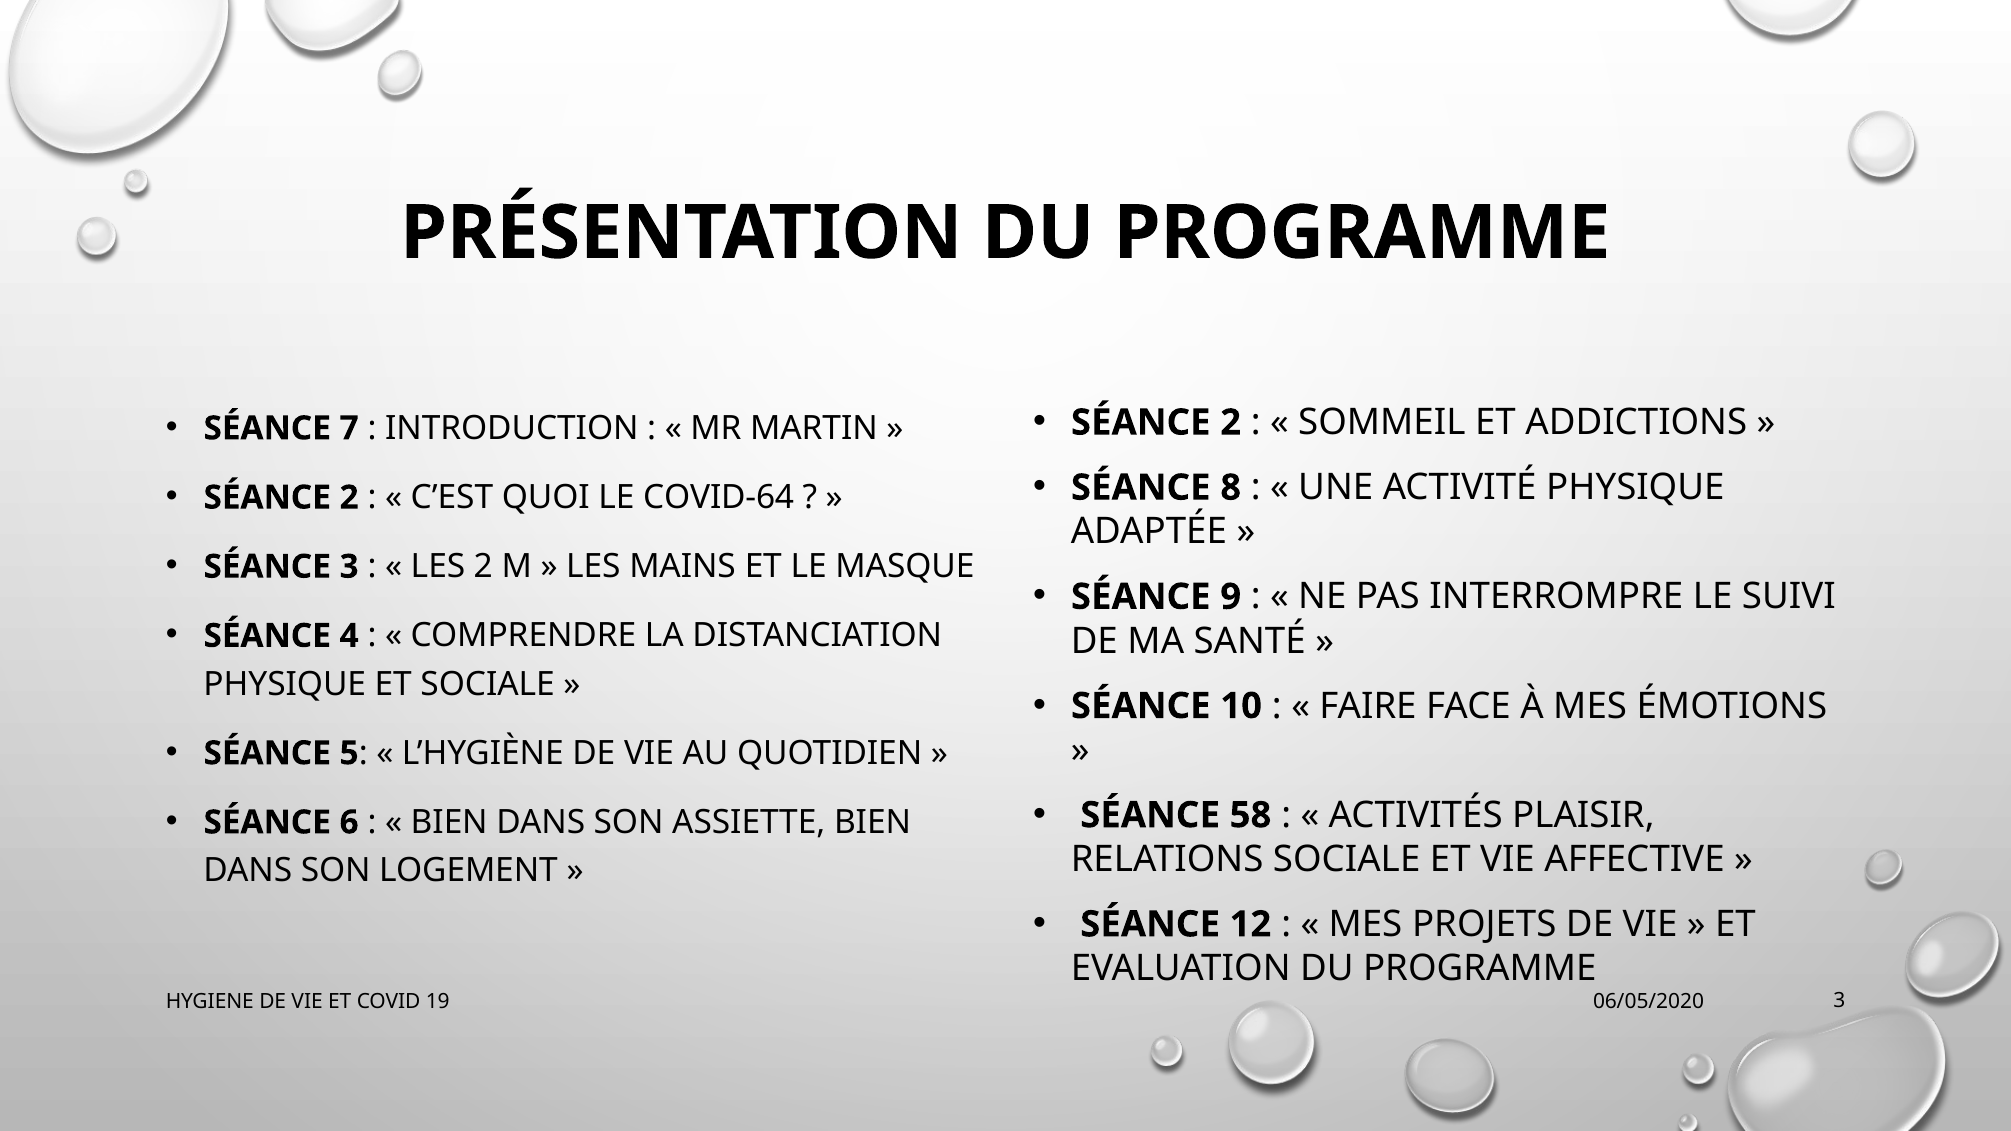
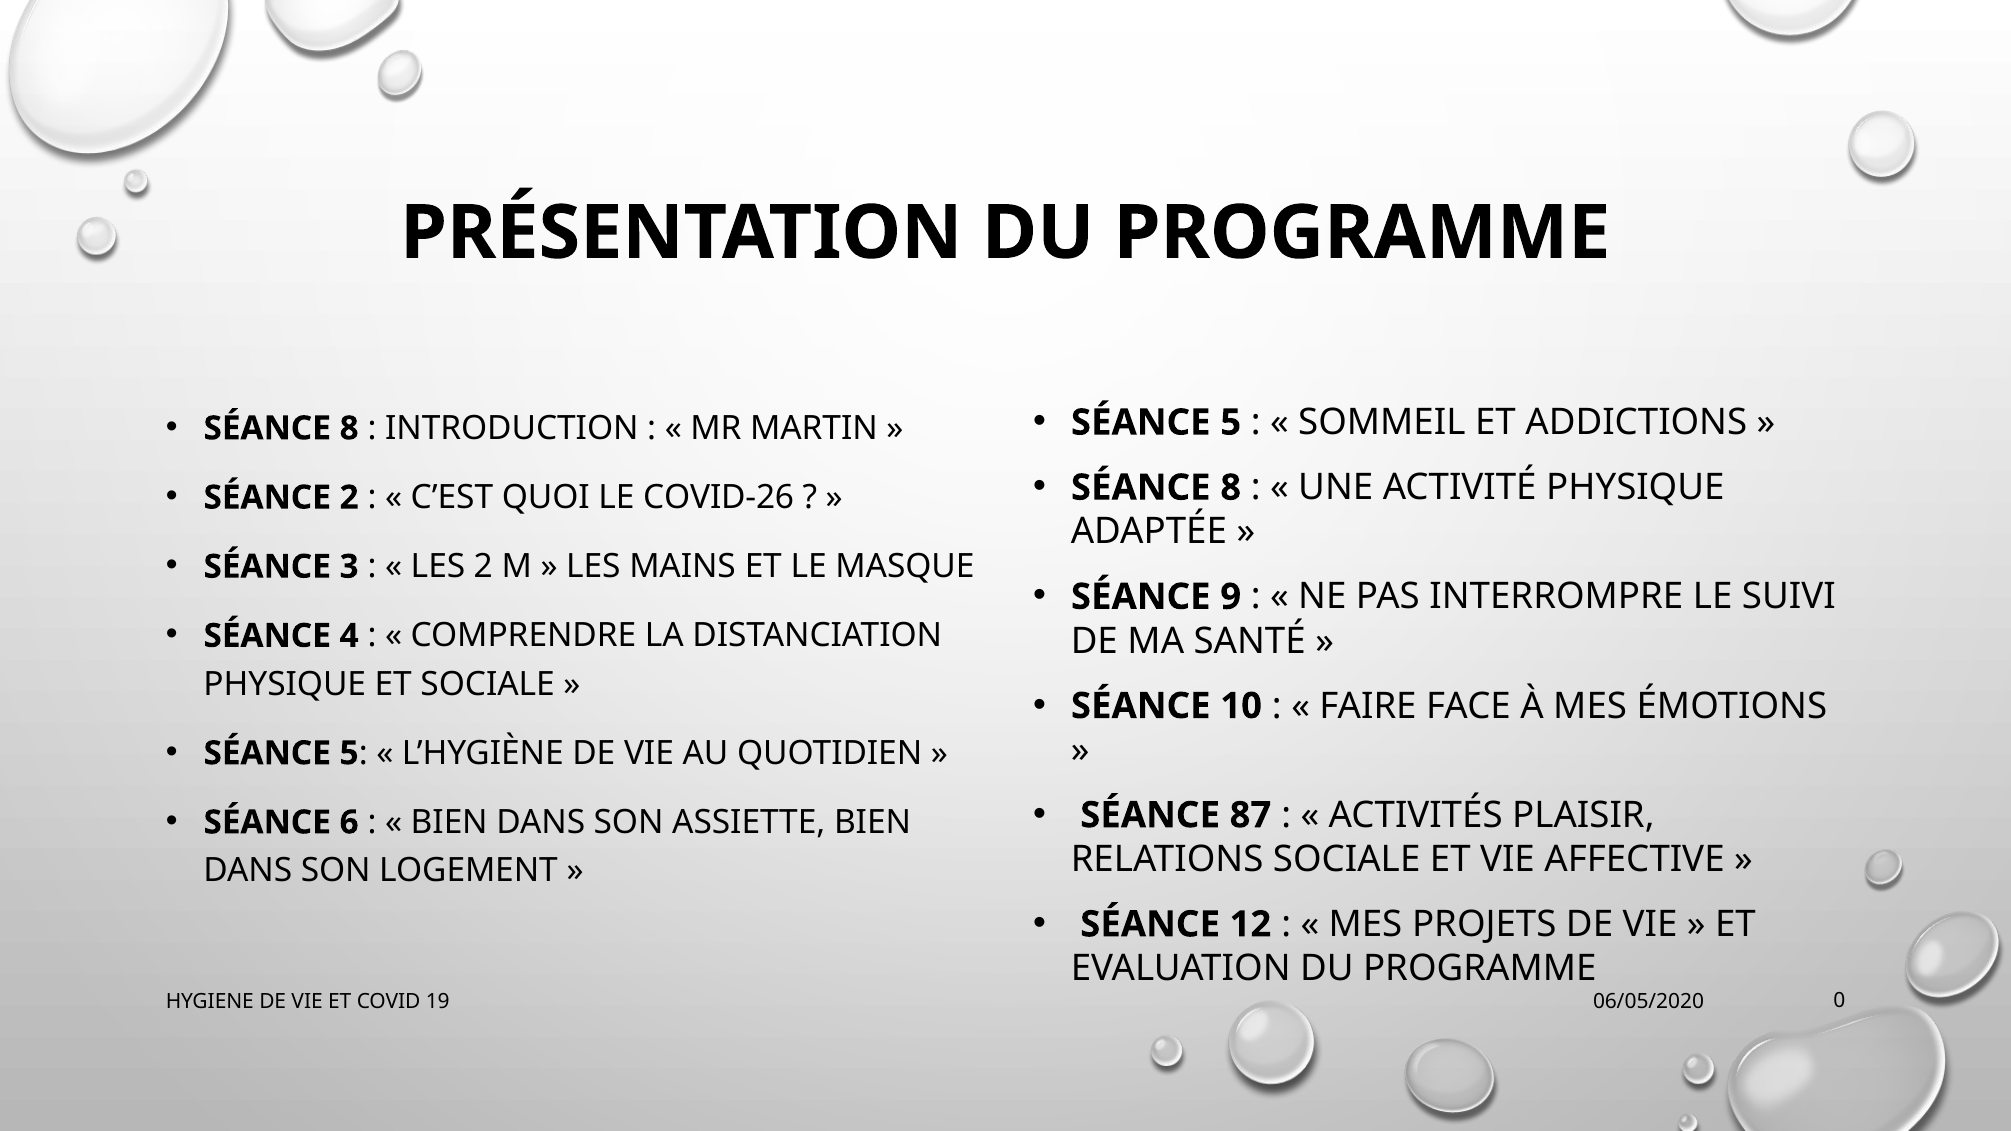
2: 2 -> 5 (1231, 423)
7: 7 -> 8 (349, 428)
COVID-64: COVID-64 -> COVID-26 (719, 498)
58: 58 -> 87 (1250, 815)
19 3: 3 -> 0 (1839, 1000)
